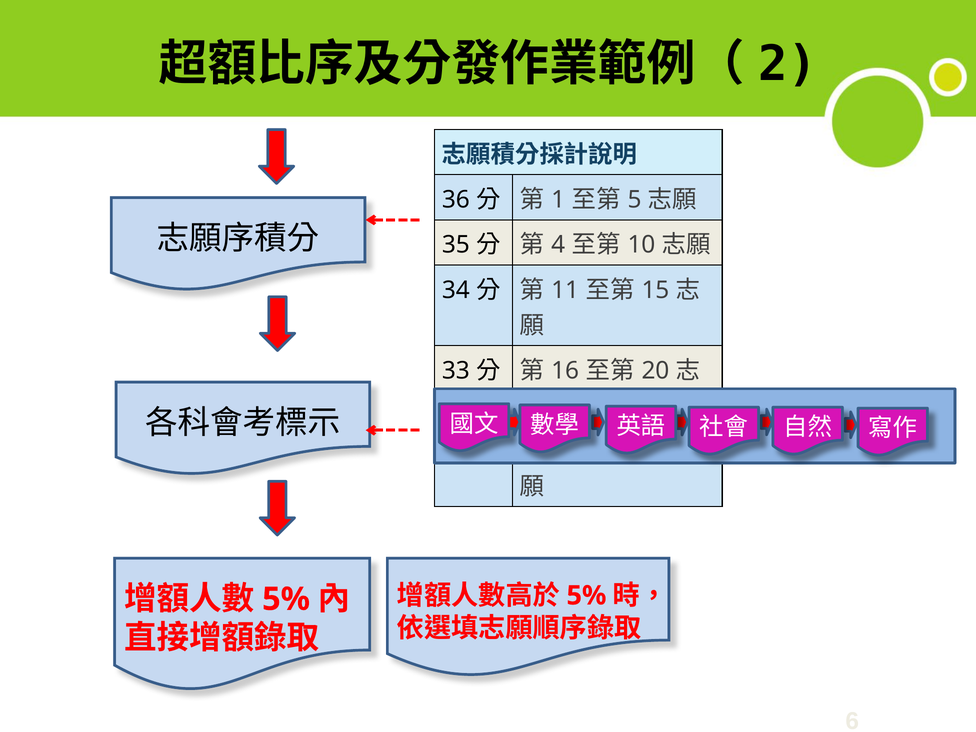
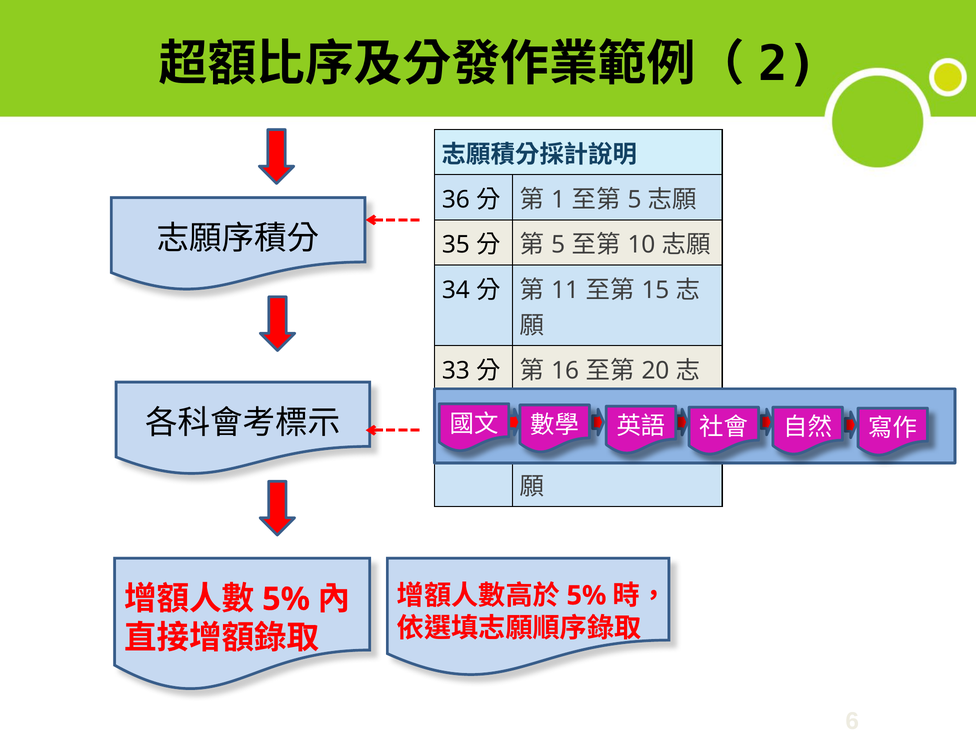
4: 4 -> 5 (558, 245)
